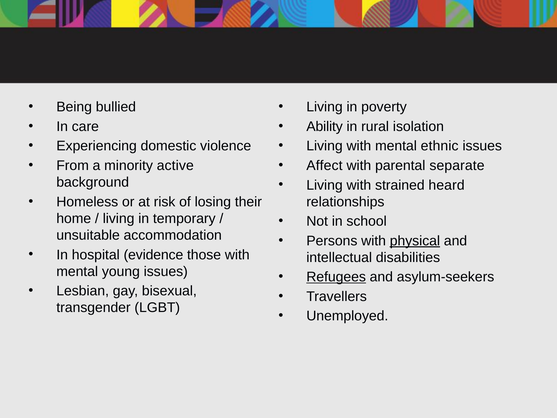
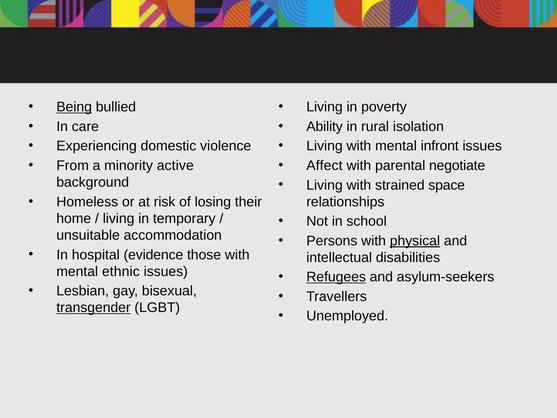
Being underline: none -> present (74, 107)
ethnic: ethnic -> infront (440, 146)
separate: separate -> negotiate (457, 165)
heard: heard -> space (447, 185)
young: young -> ethnic (121, 271)
transgender underline: none -> present (93, 308)
